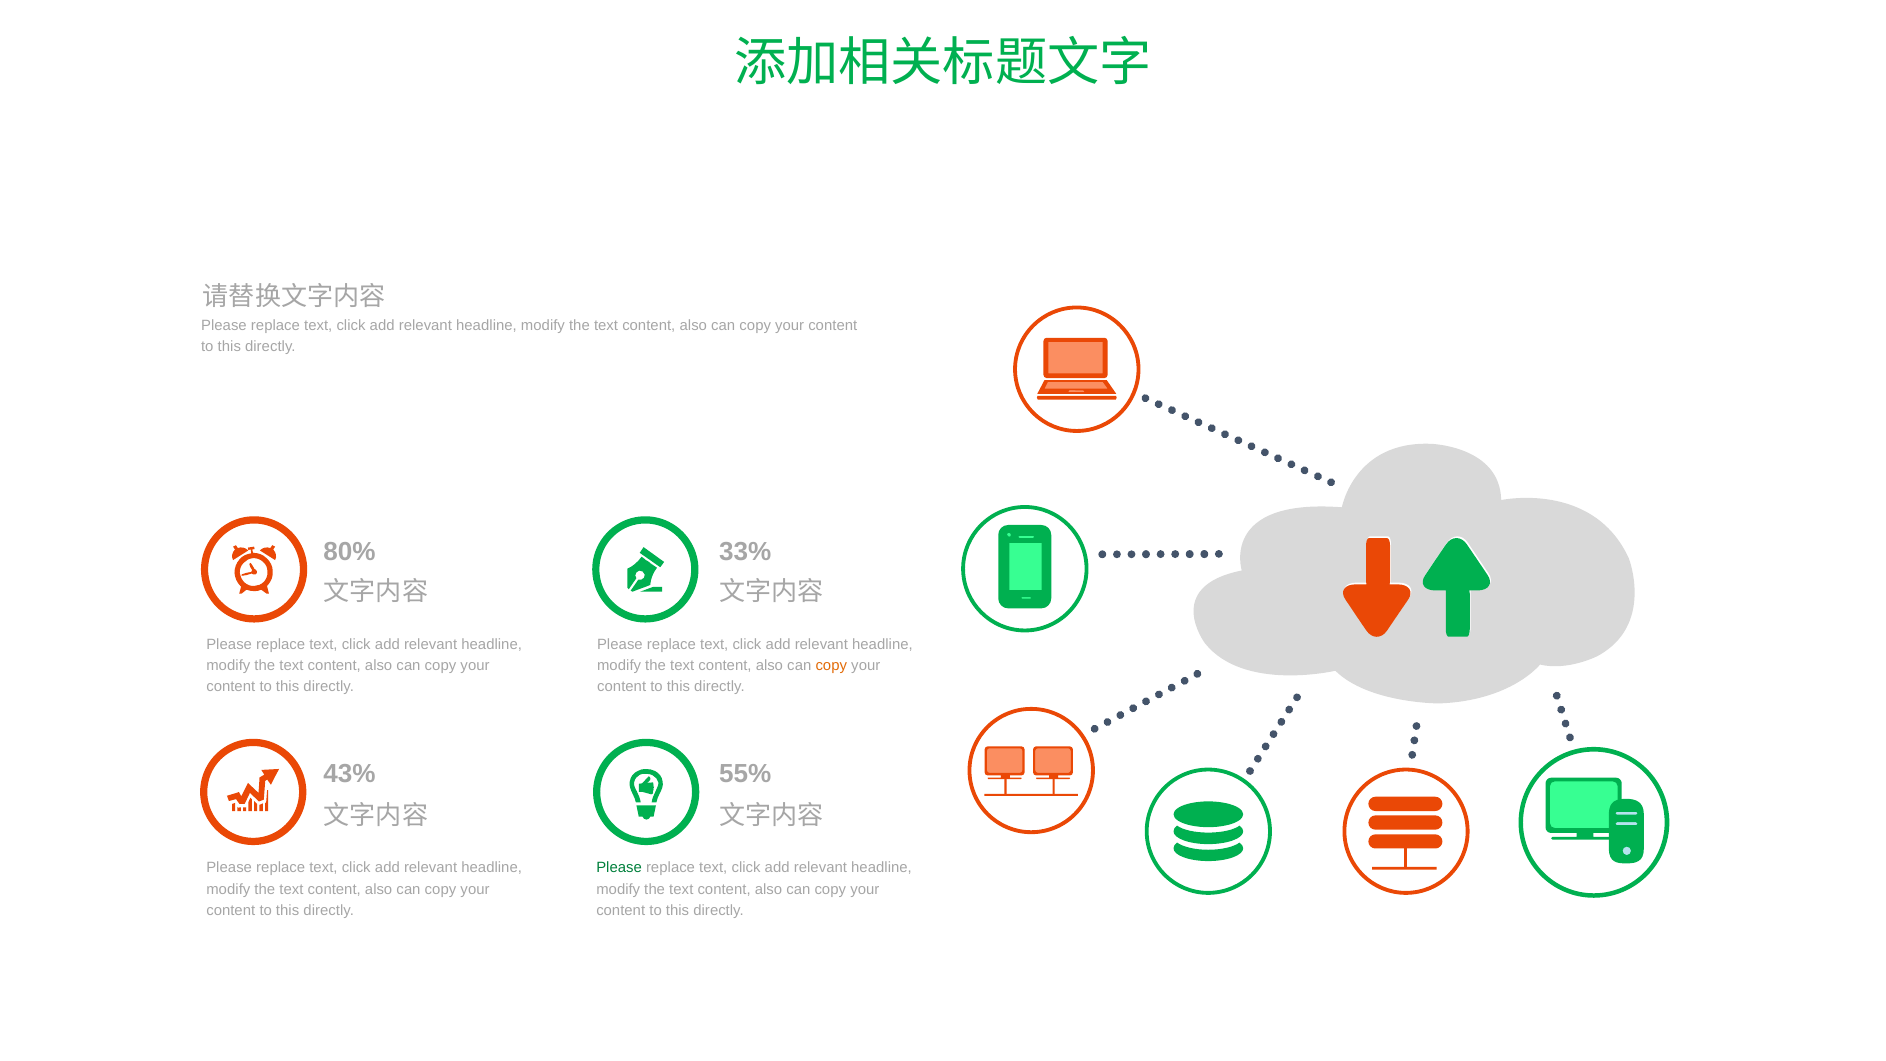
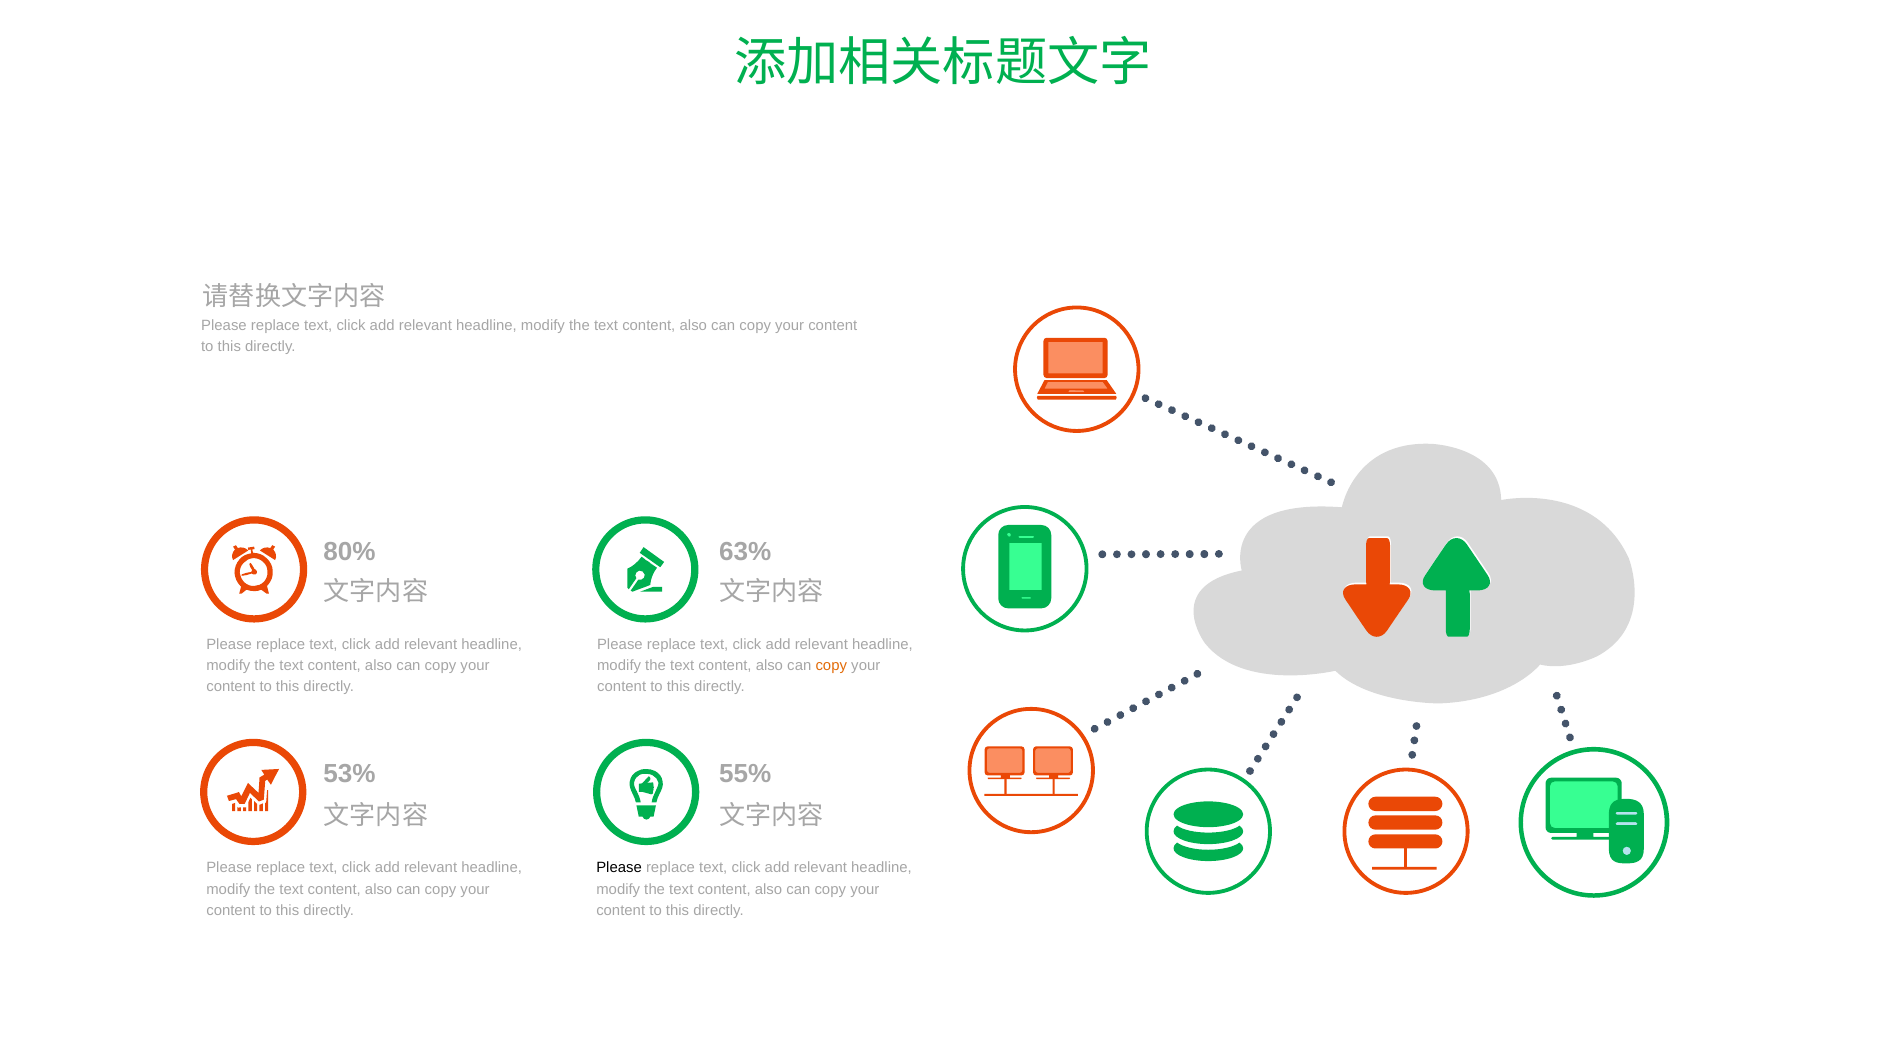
33%: 33% -> 63% (745, 552)
43%: 43% -> 53% (350, 774)
Please colour: green -> black (619, 868)
